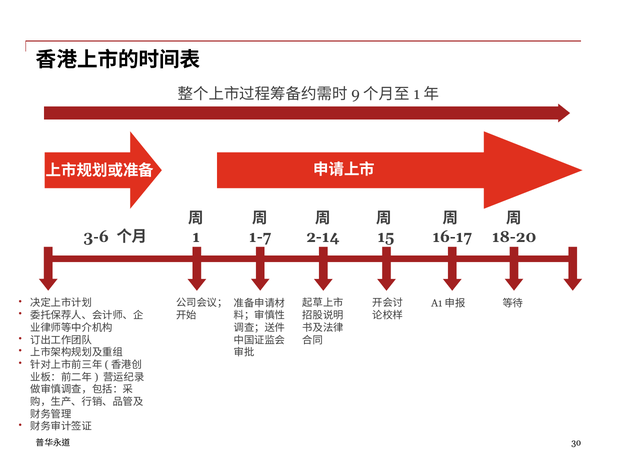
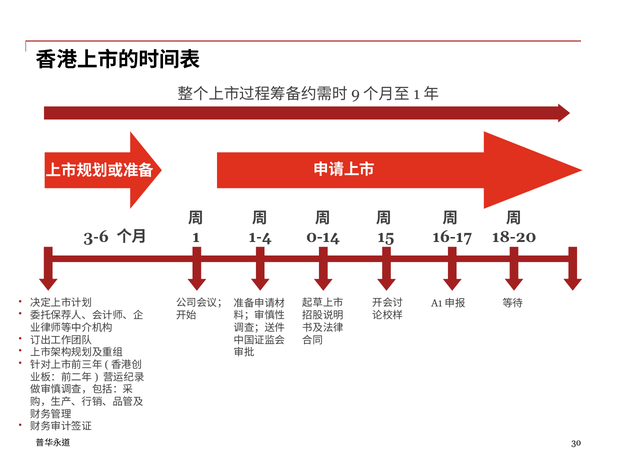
1-7: 1-7 -> 1-4 (260, 237)
2-14: 2-14 -> 0-14 (323, 237)
